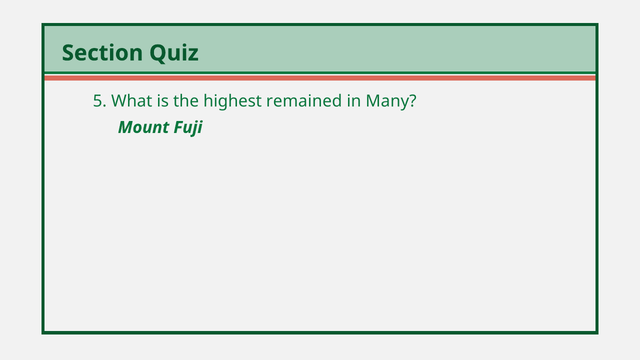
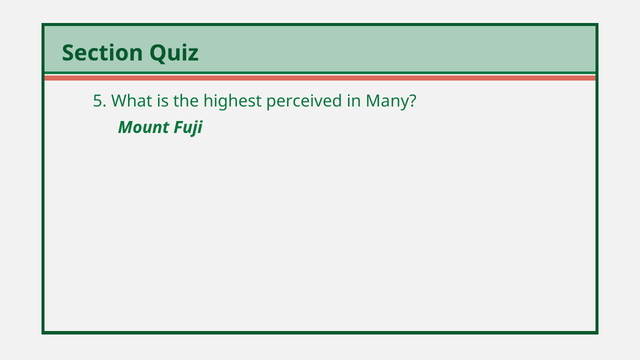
remained: remained -> perceived (304, 101)
